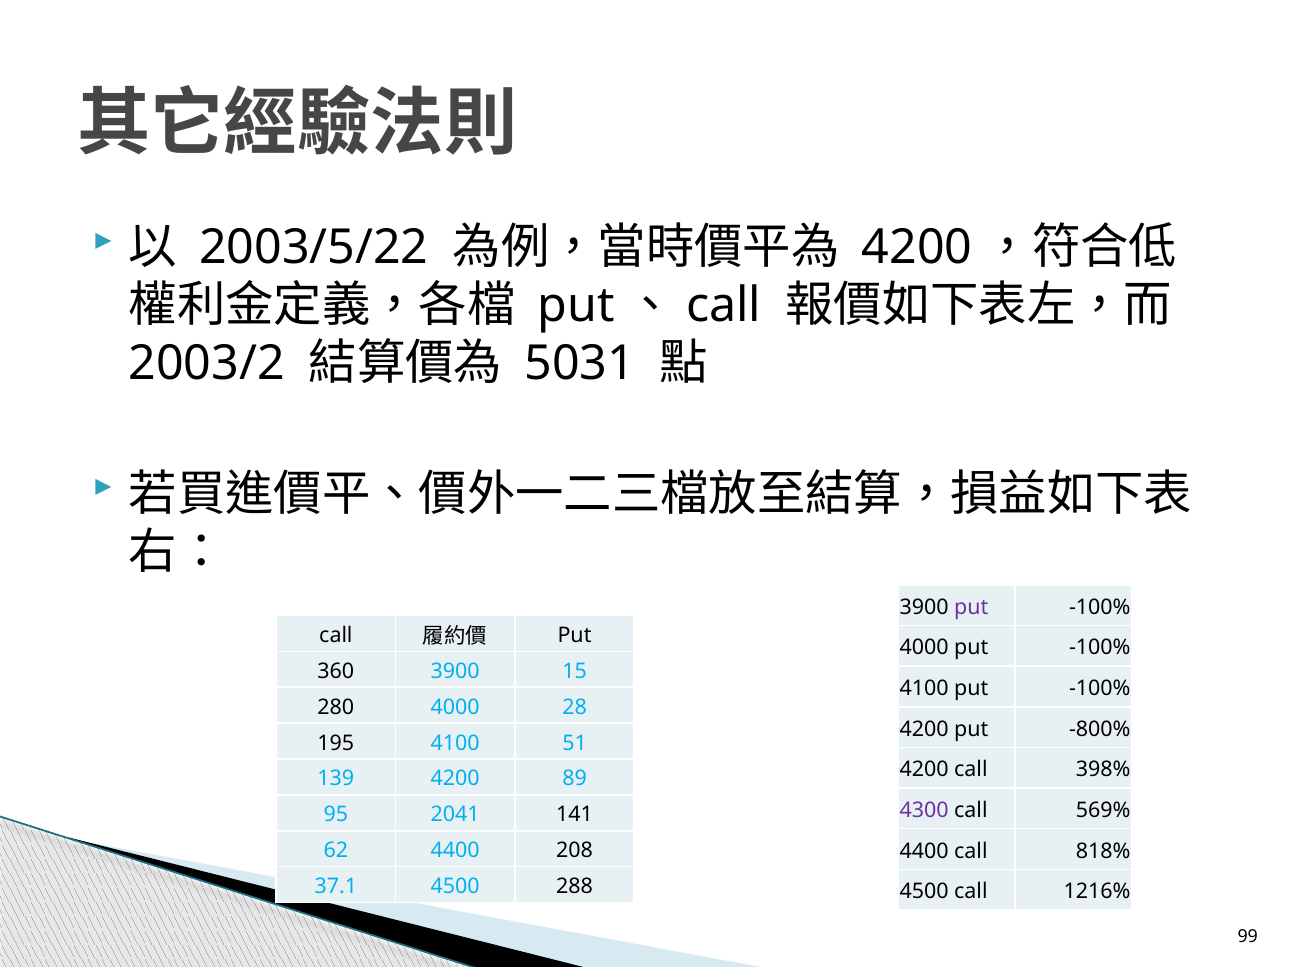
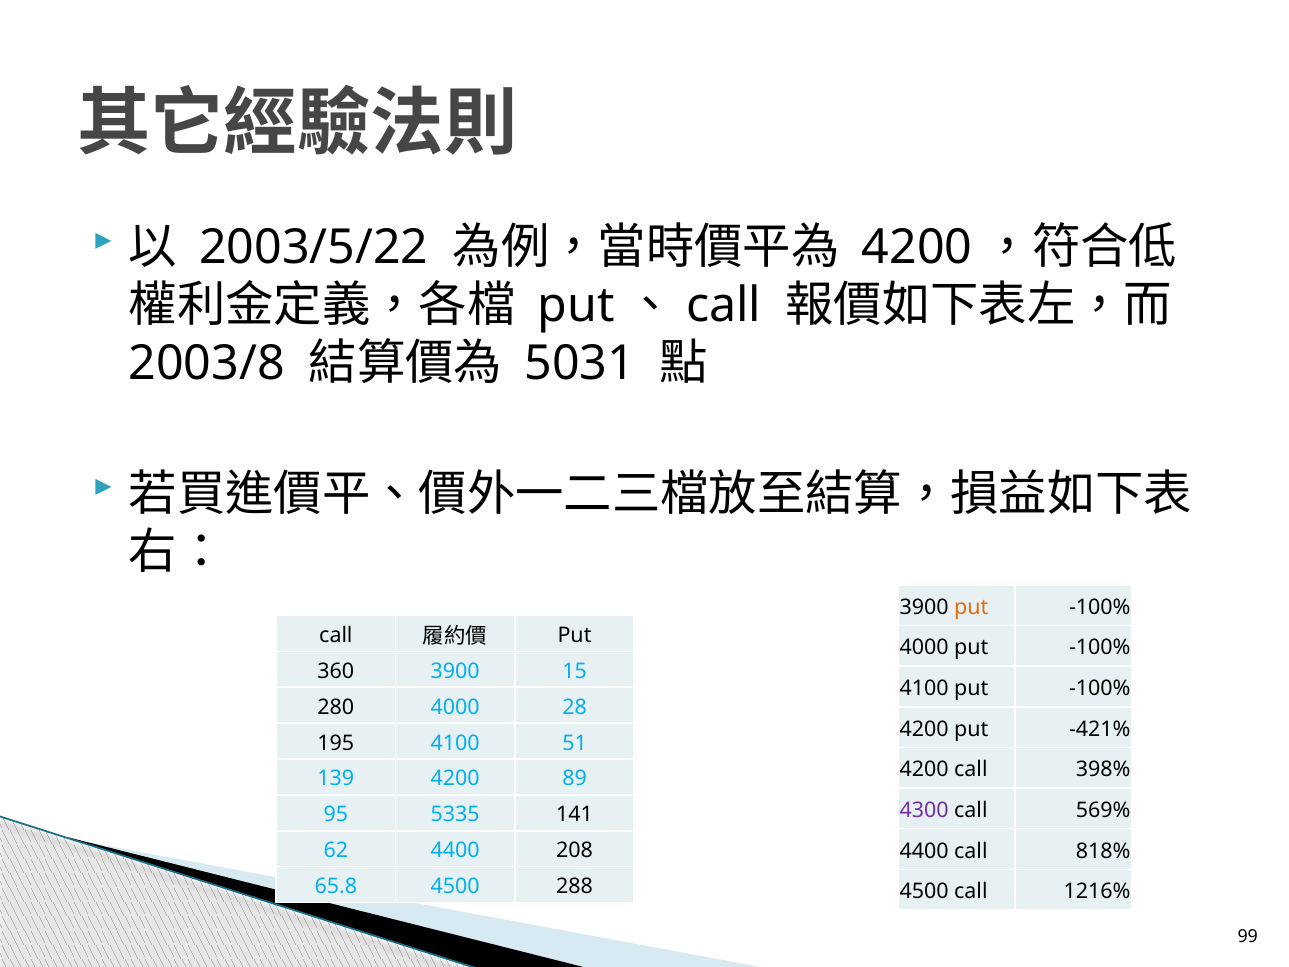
2003/2: 2003/2 -> 2003/8 (207, 364)
put colour: purple -> orange (971, 607)
-800%: -800% -> -421% (1100, 729)
2041: 2041 -> 5335 (455, 815)
37.1: 37.1 -> 65.8 (336, 886)
